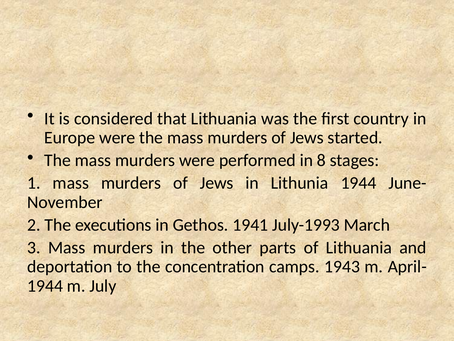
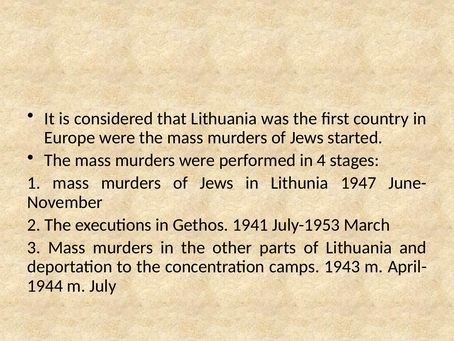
8: 8 -> 4 (321, 160)
Lithunia 1944: 1944 -> 1947 (359, 183)
July-1993: July-1993 -> July-1953 (306, 225)
